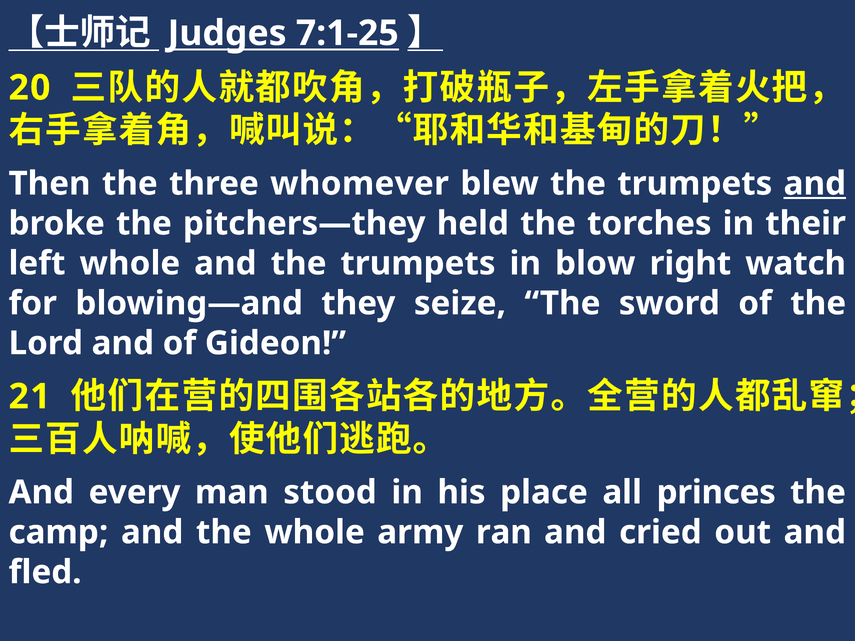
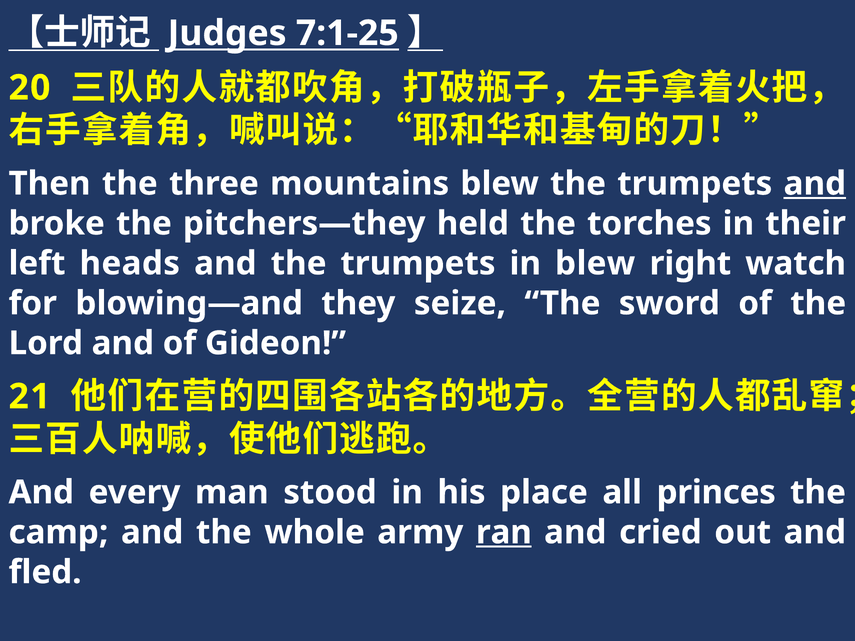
whomever: whomever -> mountains (360, 184)
left whole: whole -> heads (130, 264)
in blow: blow -> blew (595, 264)
ran underline: none -> present (504, 532)
